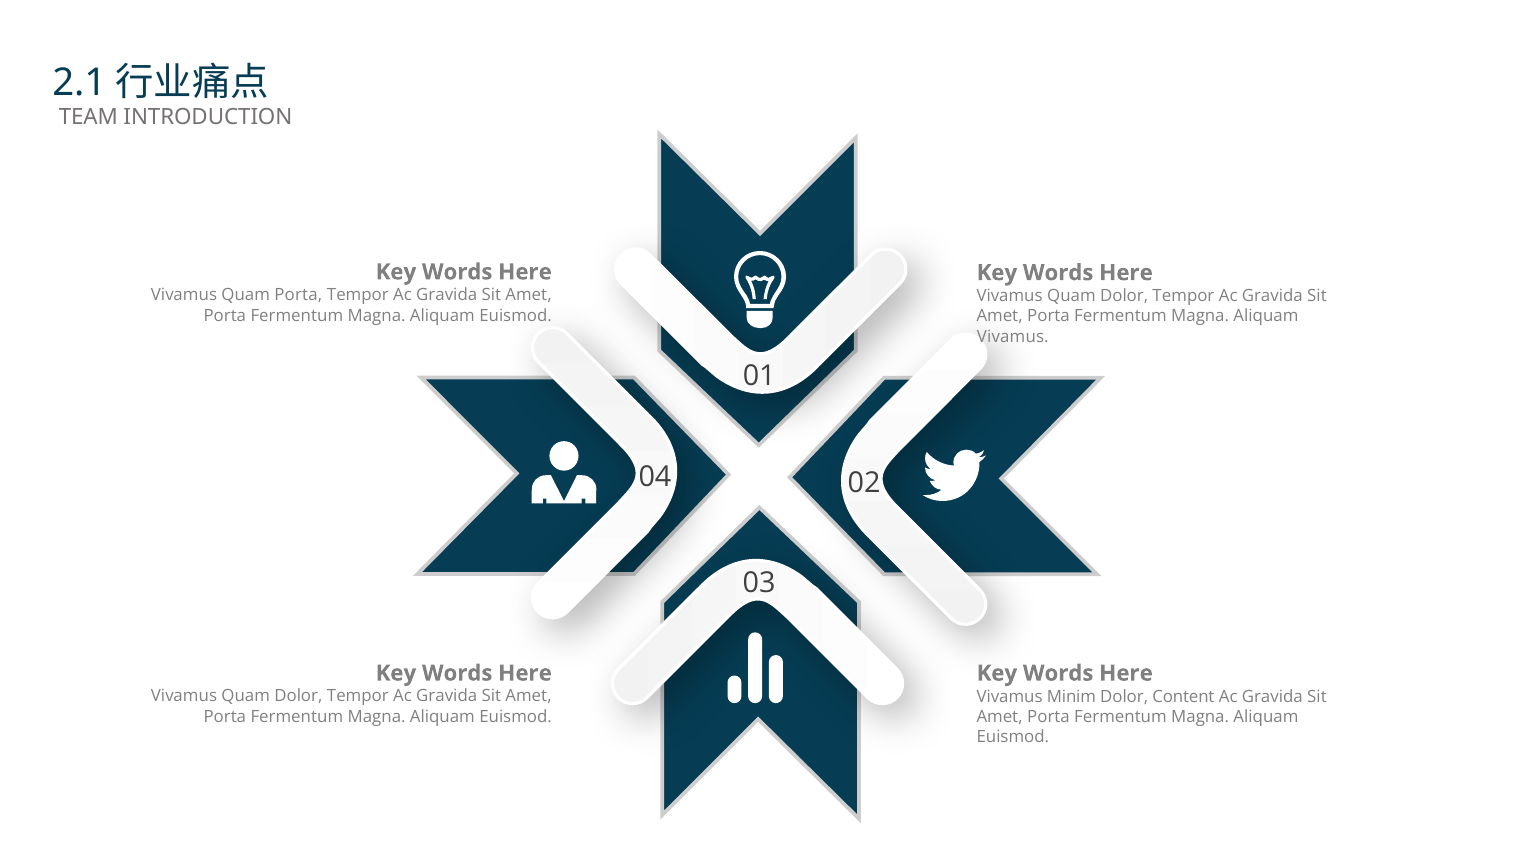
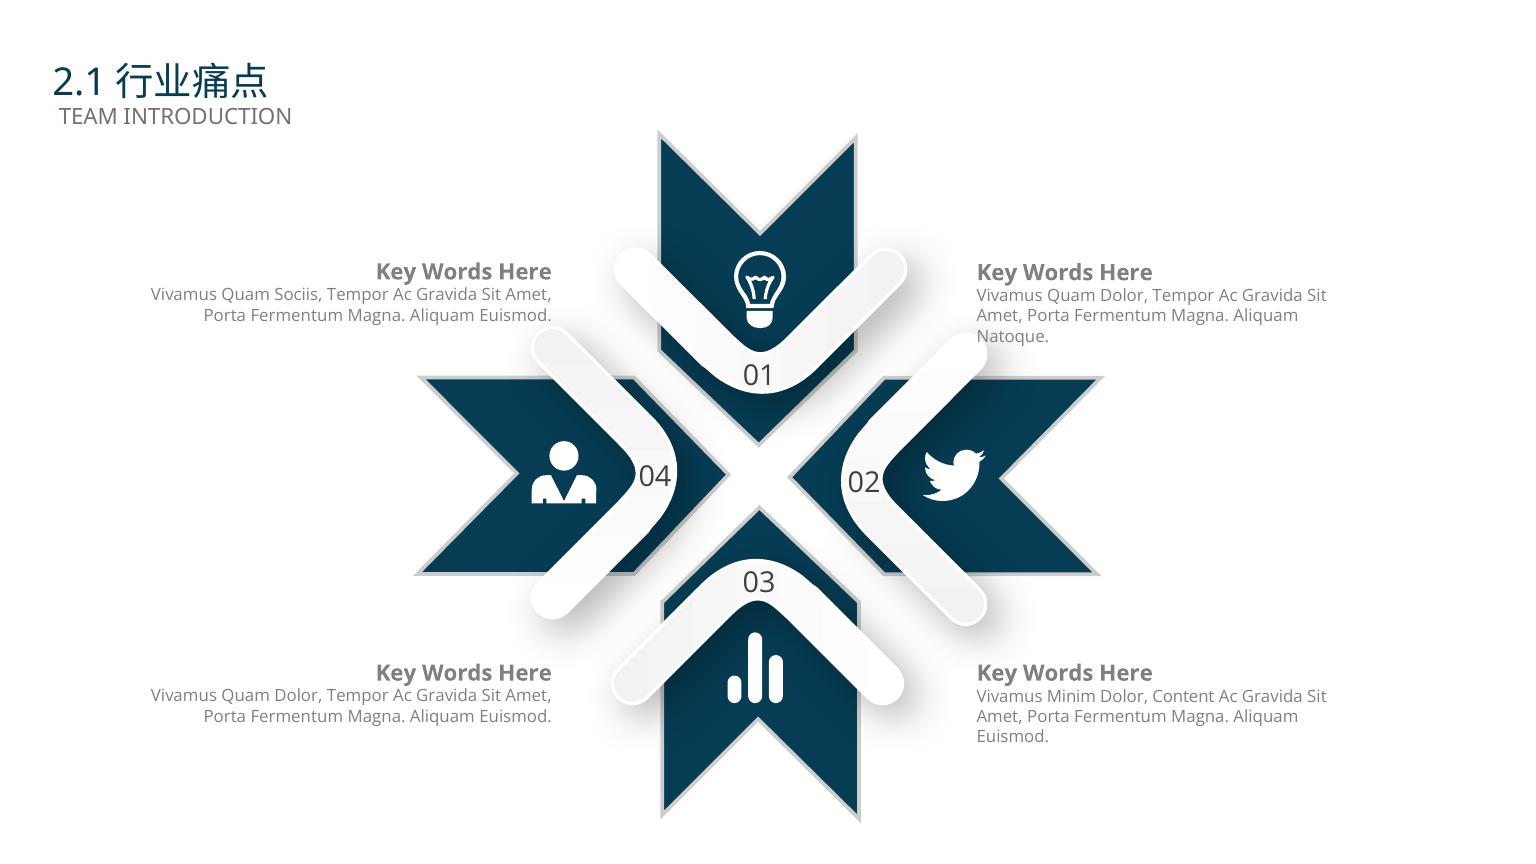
Quam Porta: Porta -> Sociis (298, 295)
Vivamus: Vivamus -> Natoque (1013, 337)
